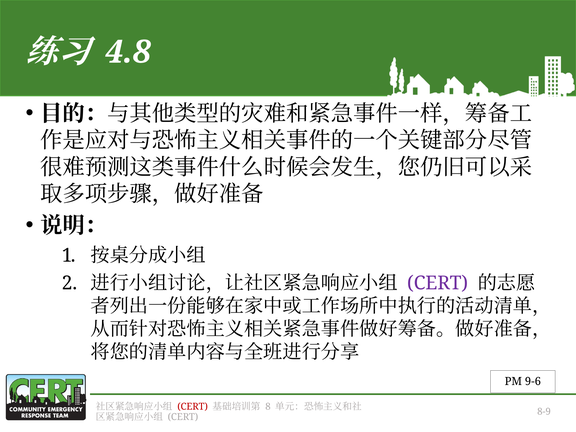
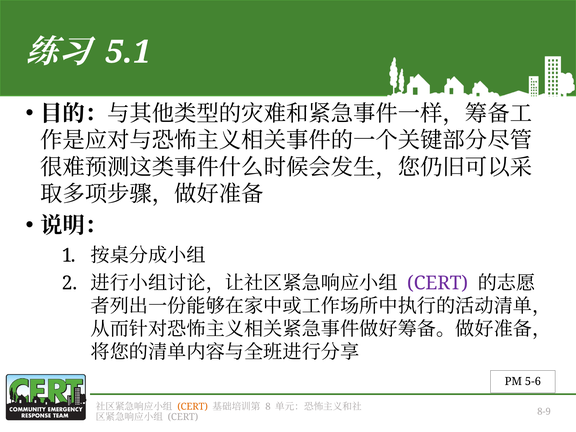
4.8: 4.8 -> 5.1 (128, 52)
9-6: 9-6 -> 5-6 (533, 382)
CERT colour: red -> orange (193, 407)
